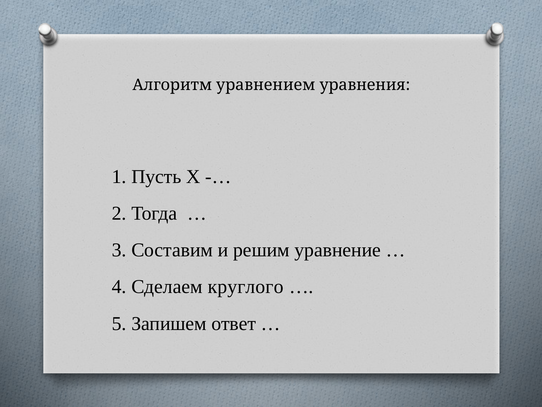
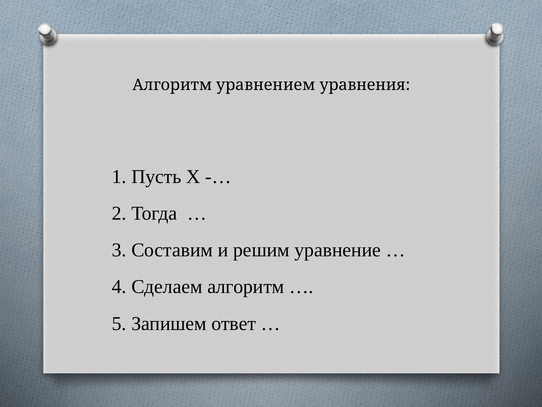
Сделаем круглого: круглого -> алгоритм (246, 286)
